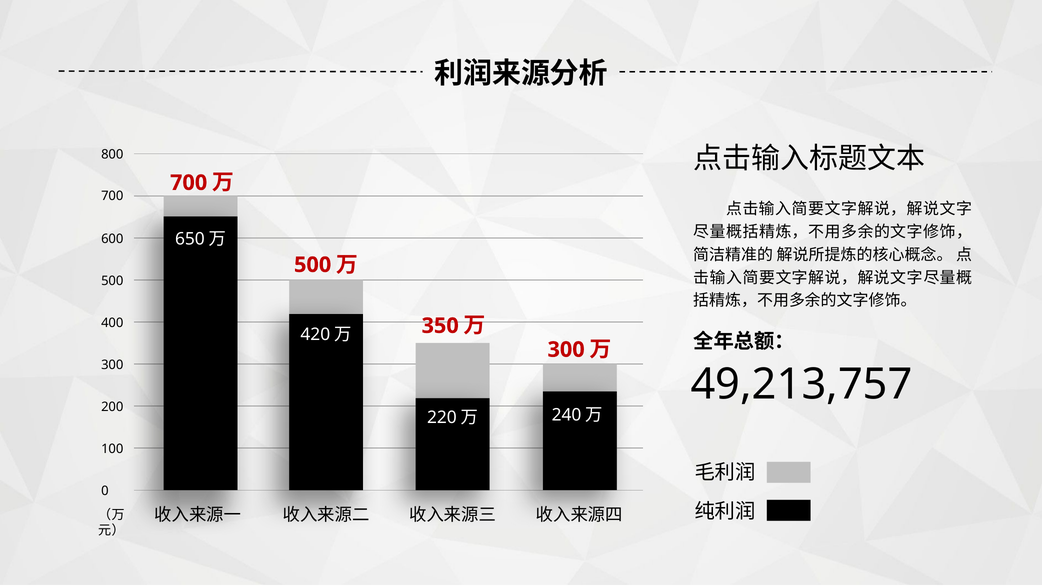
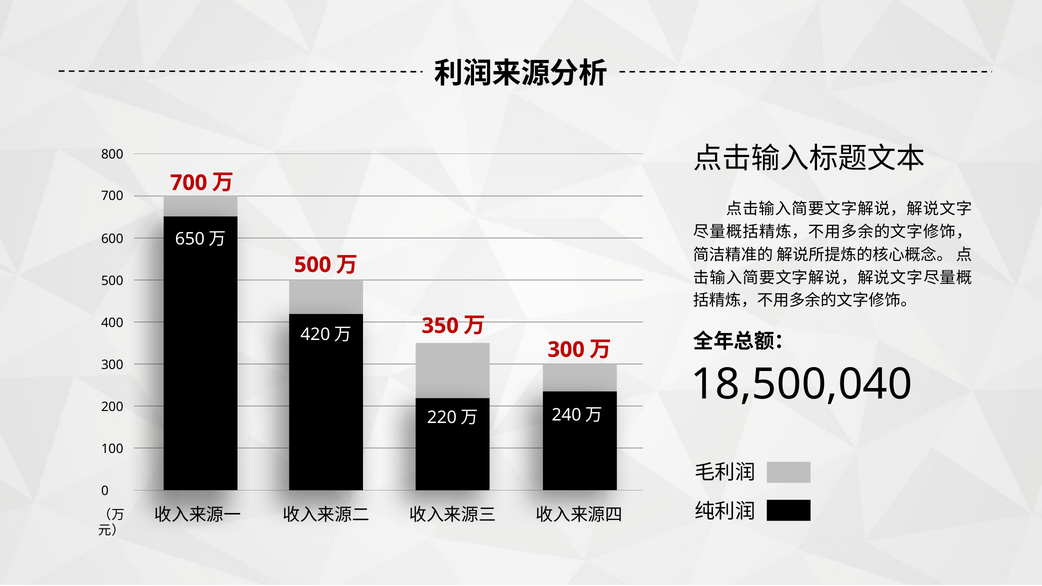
49,213,757: 49,213,757 -> 18,500,040 (802, 384)
